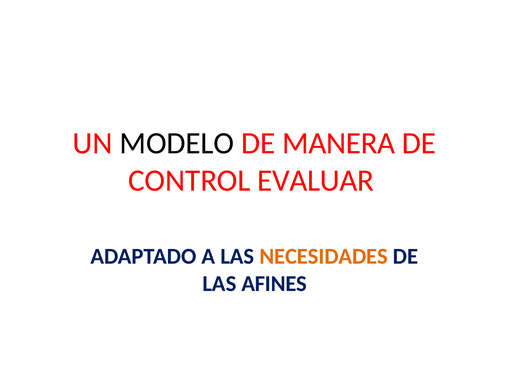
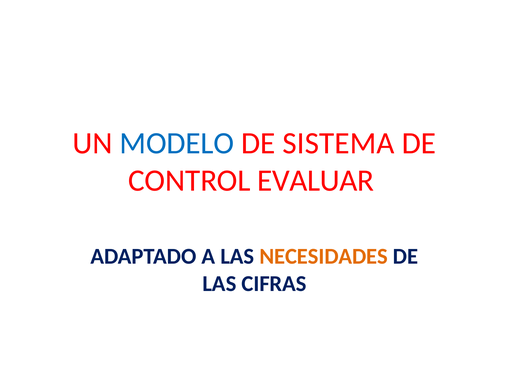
MODELO colour: black -> blue (177, 143)
MANERA: MANERA -> SISTEMA (339, 143)
AFINES: AFINES -> CIFRAS (274, 283)
